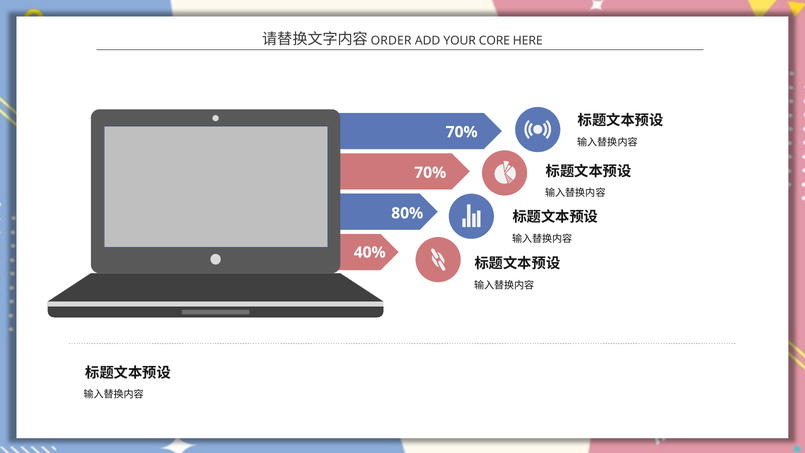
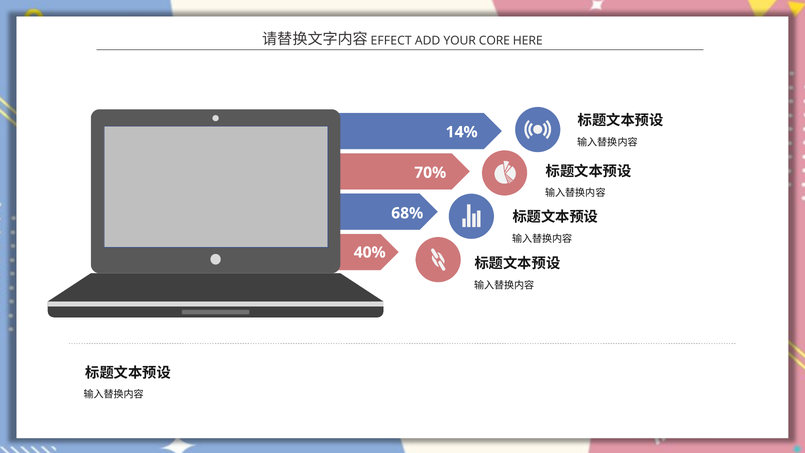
ORDER: ORDER -> EFFECT (391, 41)
70%: 70% -> 14% (462, 132)
80%: 80% -> 68% (407, 213)
